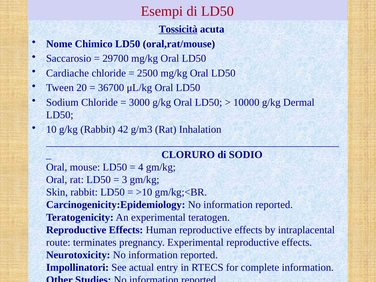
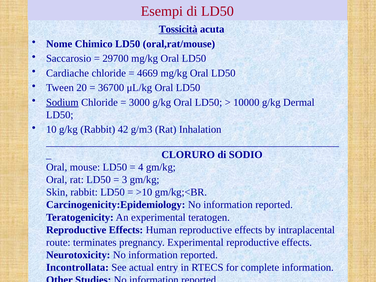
2500: 2500 -> 4669 (147, 73)
Sodium underline: none -> present (62, 102)
Impollinatori: Impollinatori -> Incontrollata (77, 267)
